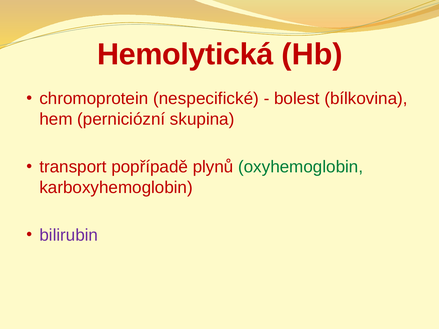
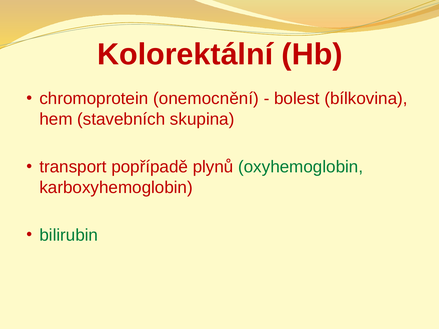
Hemolytická: Hemolytická -> Kolorektální (185, 55)
nespecifické: nespecifické -> onemocnění (206, 99)
perniciózní: perniciózní -> stavebních (121, 119)
bilirubin colour: purple -> green (69, 235)
